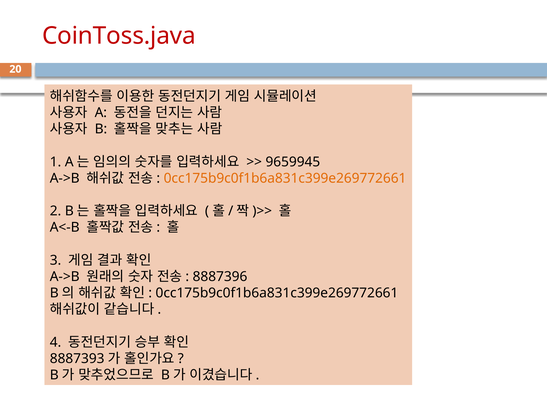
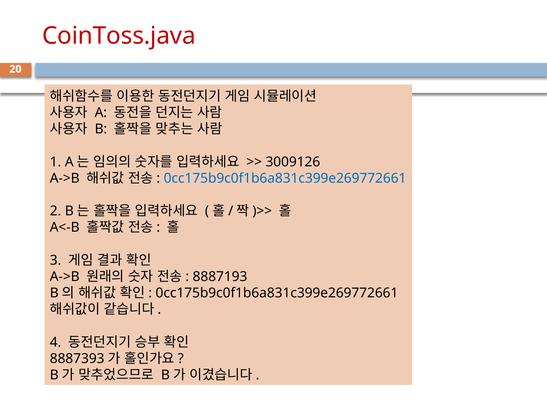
9659945: 9659945 -> 3009126 (293, 162)
0cc175b9c0f1b6a831c399e269772661 colour: orange -> blue (285, 178)
8887396: 8887396 -> 8887193 (220, 277)
